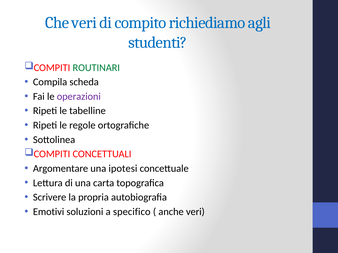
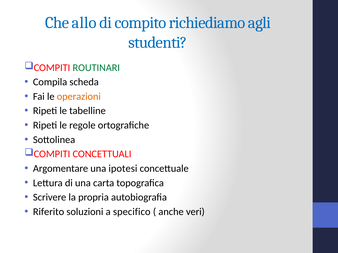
Che veri: veri -> allo (84, 23)
operazioni colour: purple -> orange (79, 97)
Emotivi: Emotivi -> Riferito (49, 212)
